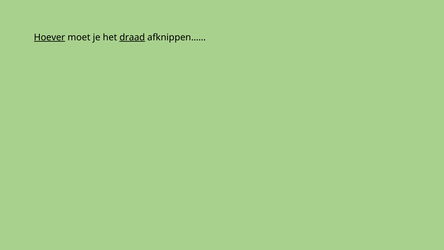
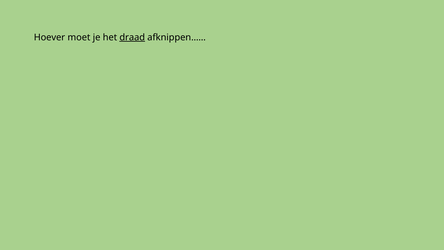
Hoever underline: present -> none (49, 37)
